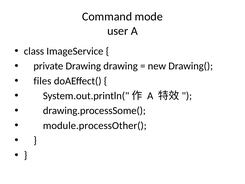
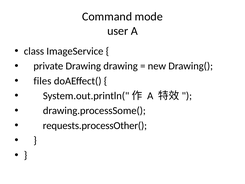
module.processOther(: module.processOther( -> requests.processOther( (95, 125)
